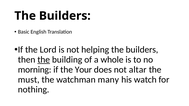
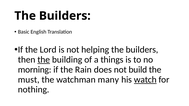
whole: whole -> things (112, 60)
Your: Your -> Rain (83, 70)
altar: altar -> build (138, 70)
watch underline: none -> present (145, 80)
